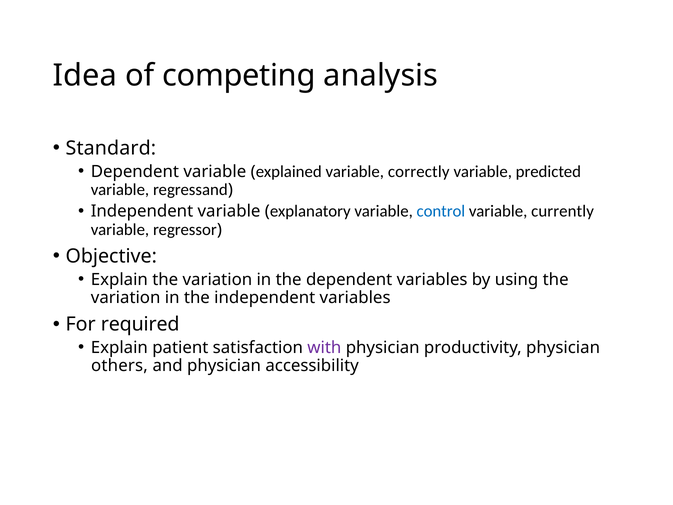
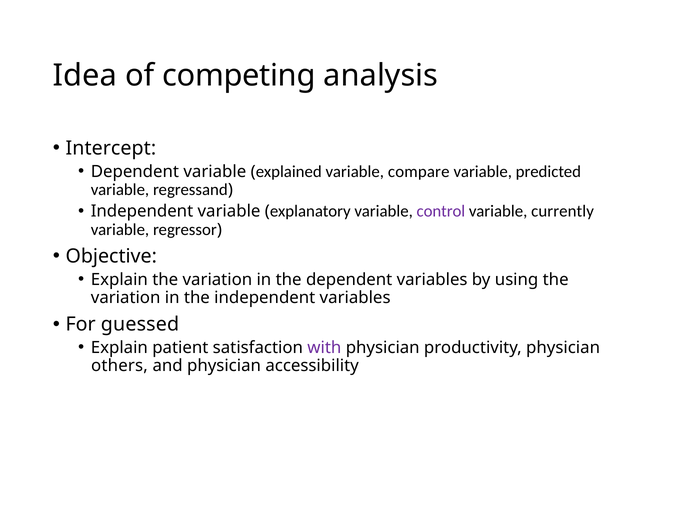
Standard: Standard -> Intercept (111, 148)
correctly: correctly -> compare (419, 171)
control colour: blue -> purple (441, 211)
required: required -> guessed (140, 324)
